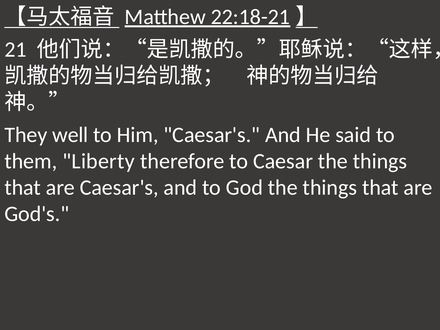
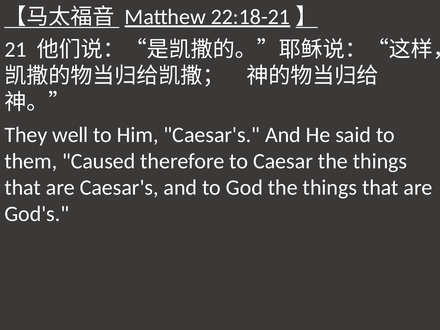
Liberty: Liberty -> Caused (99, 161)
